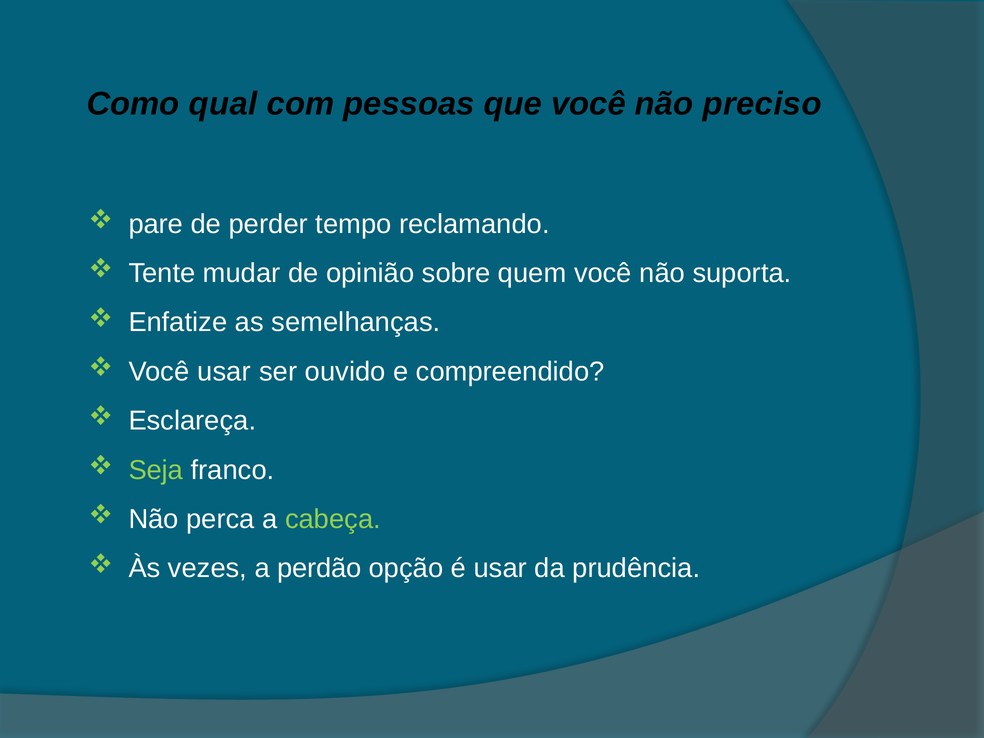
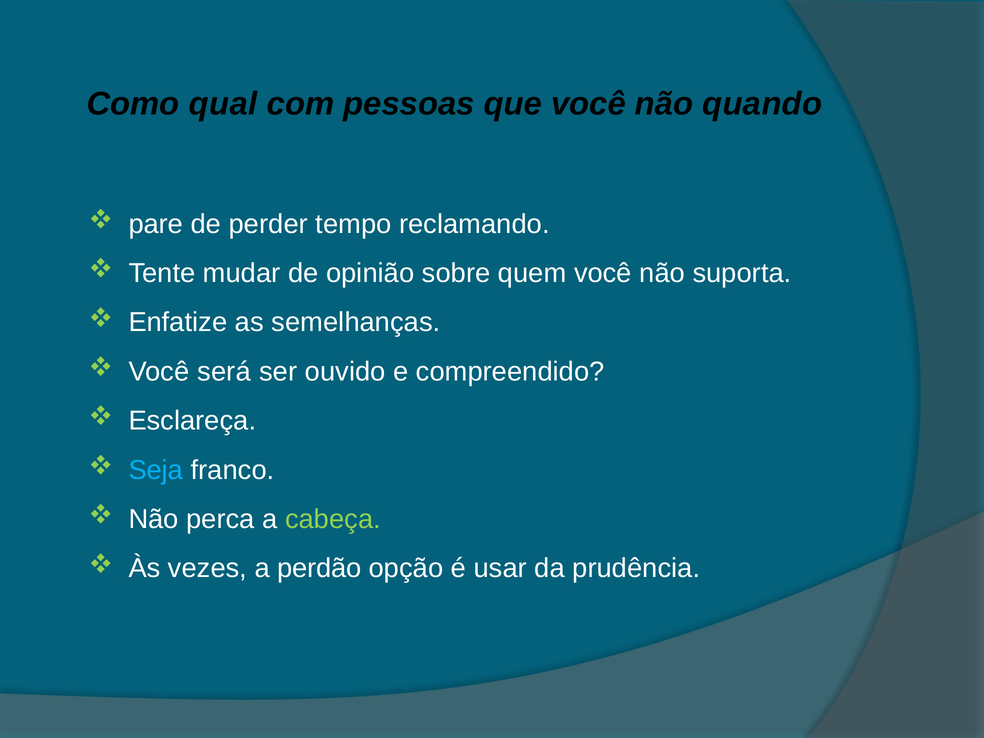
preciso: preciso -> quando (762, 104)
Você usar: usar -> será (224, 372)
Seja colour: light green -> light blue (156, 470)
